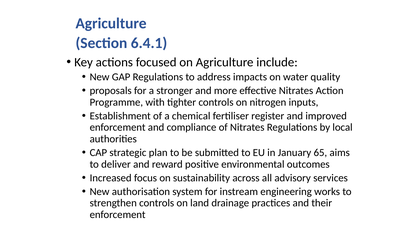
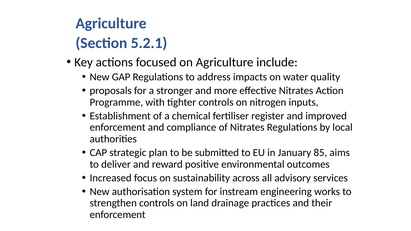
6.4.1: 6.4.1 -> 5.2.1 (149, 43)
65: 65 -> 85 (320, 153)
